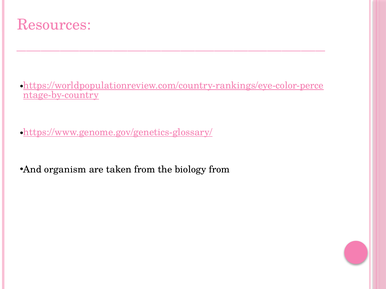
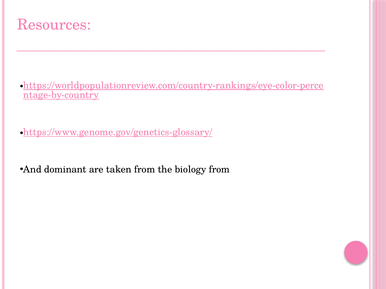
organism: organism -> dominant (65, 170)
